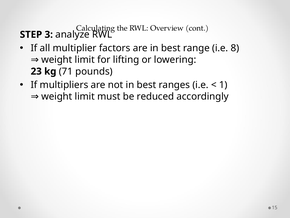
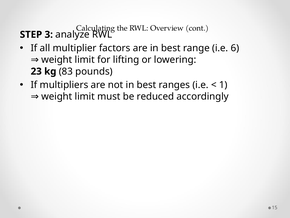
8: 8 -> 6 (235, 48)
71: 71 -> 83 (66, 71)
